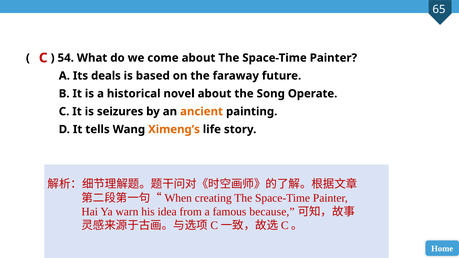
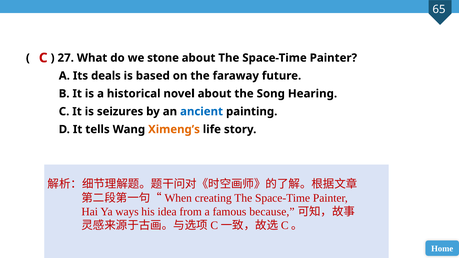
54: 54 -> 27 (66, 58)
come: come -> stone (163, 58)
Operate: Operate -> Hearing (312, 94)
ancient colour: orange -> blue (202, 112)
warn: warn -> ways (127, 212)
